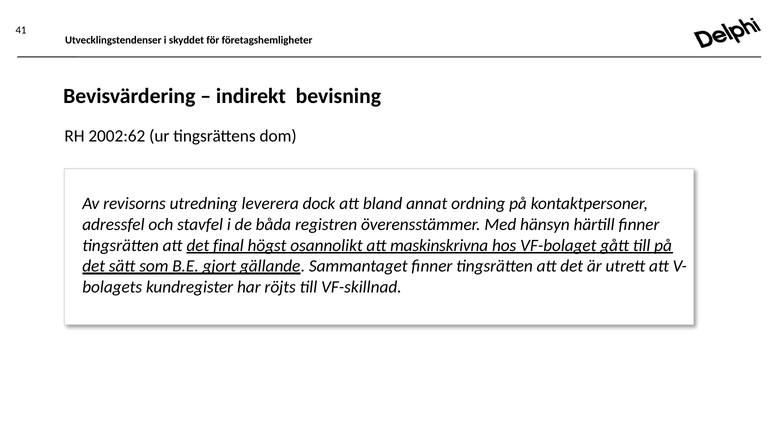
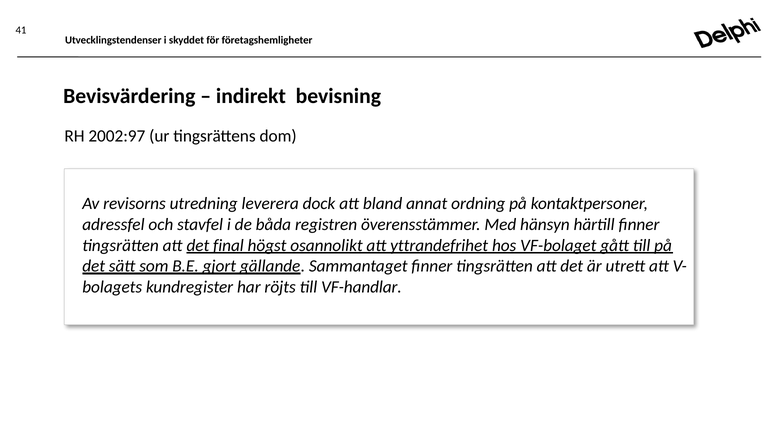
2002:62: 2002:62 -> 2002:97 (117, 136)
maskinskrivna: maskinskrivna -> yttrandefrihet (439, 245)
VF-skillnad: VF-skillnad -> VF-handlar (361, 287)
